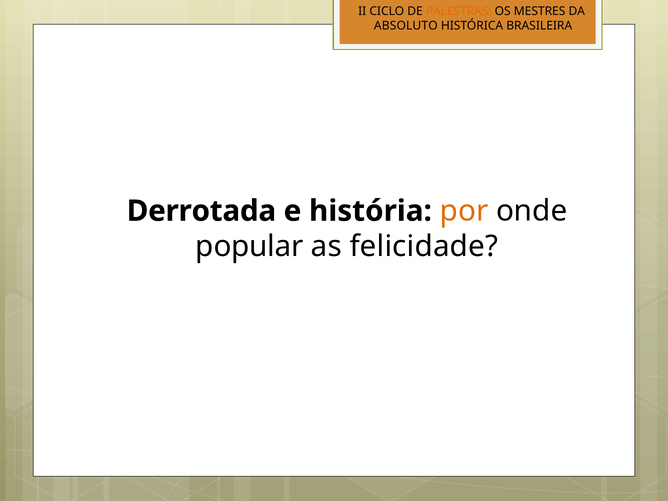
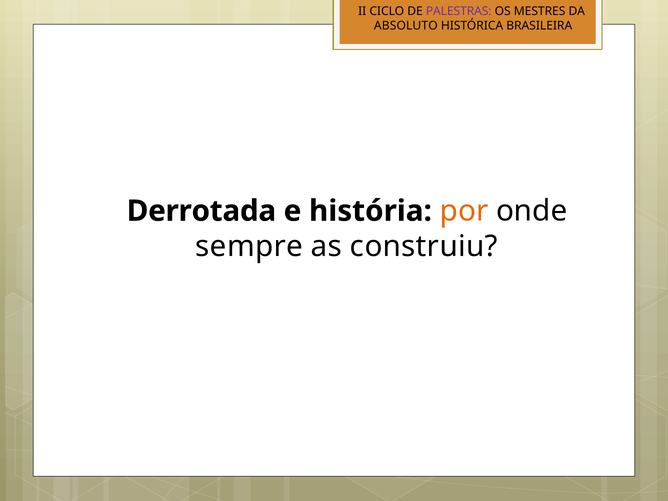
PALESTRAS colour: orange -> purple (459, 11)
popular: popular -> sempre (249, 247)
felicidade: felicidade -> construiu (424, 247)
